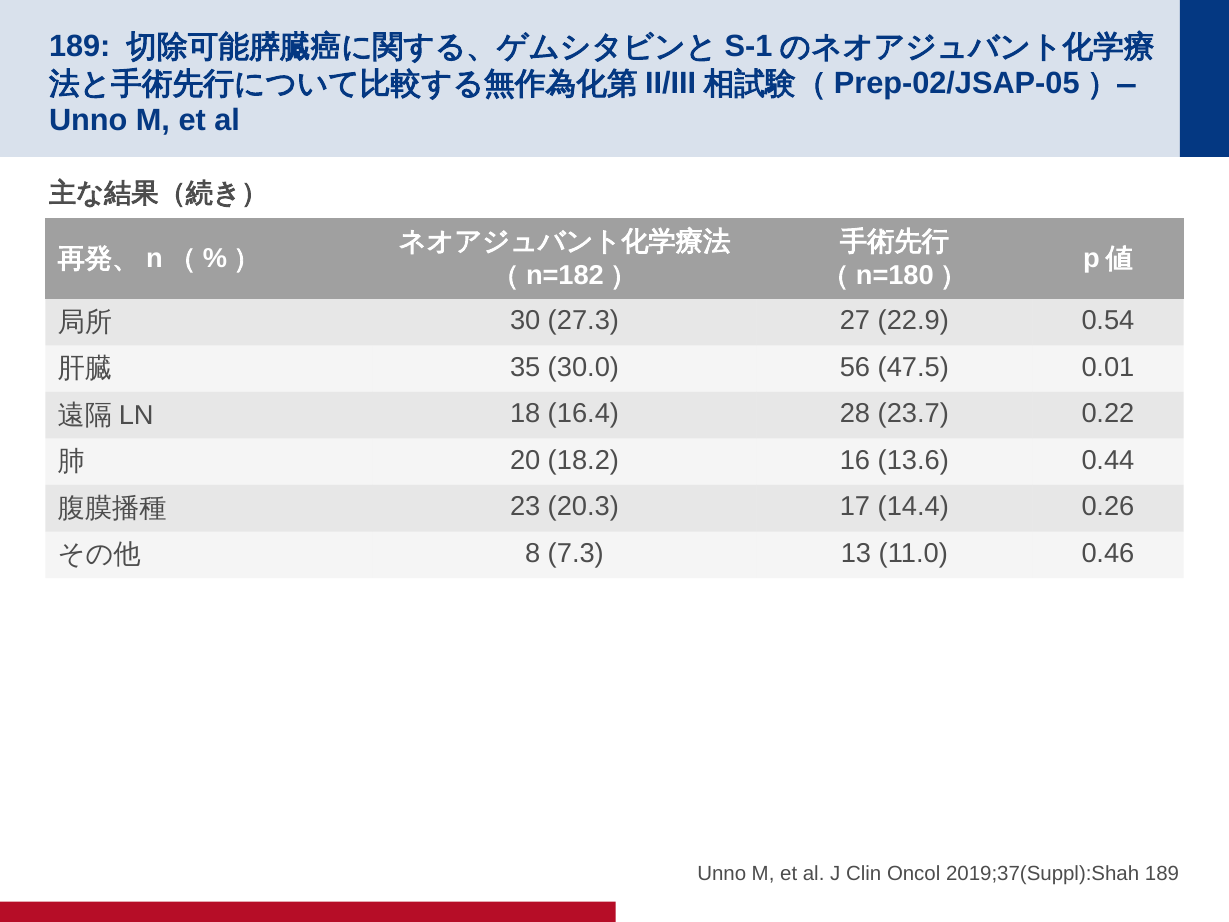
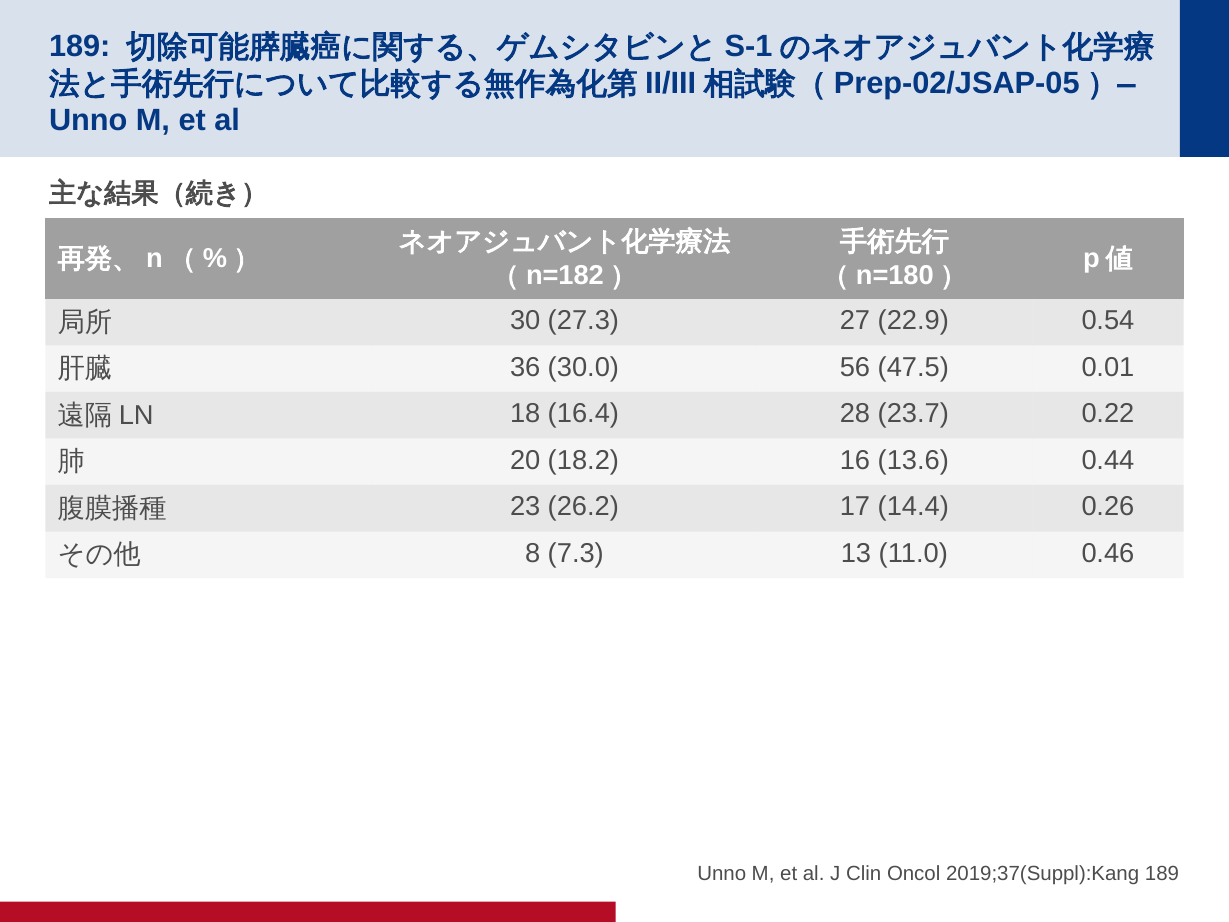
35: 35 -> 36 (525, 367)
20.3: 20.3 -> 26.2 (583, 507)
2019;37(Suppl):Shah: 2019;37(Suppl):Shah -> 2019;37(Suppl):Kang (1043, 874)
